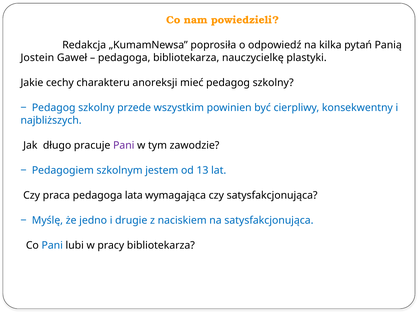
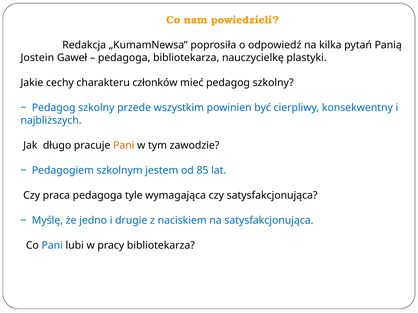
anoreksji: anoreksji -> członków (155, 83)
Pani colour: purple -> orange (124, 146)
13: 13 -> 85 (202, 171)
lata: lata -> tyle (134, 196)
